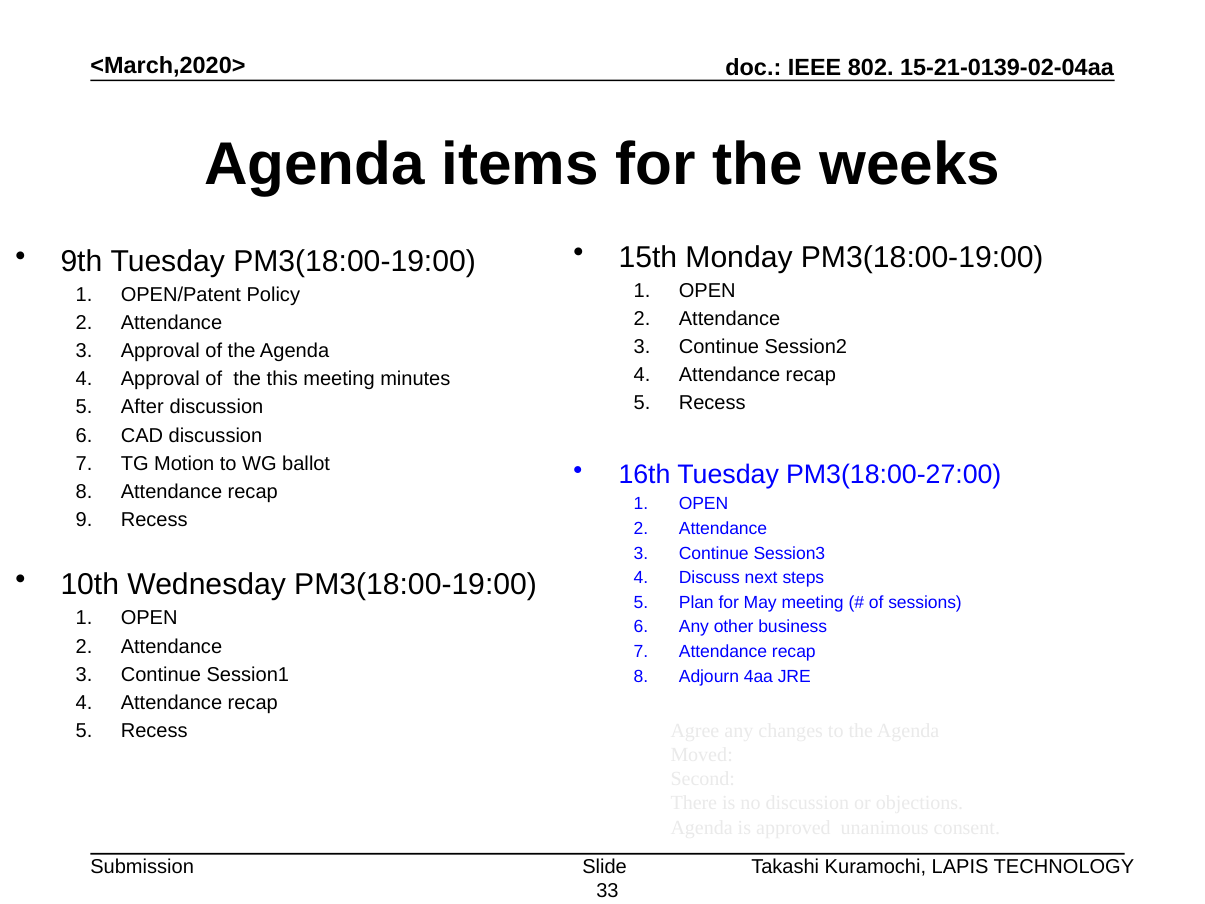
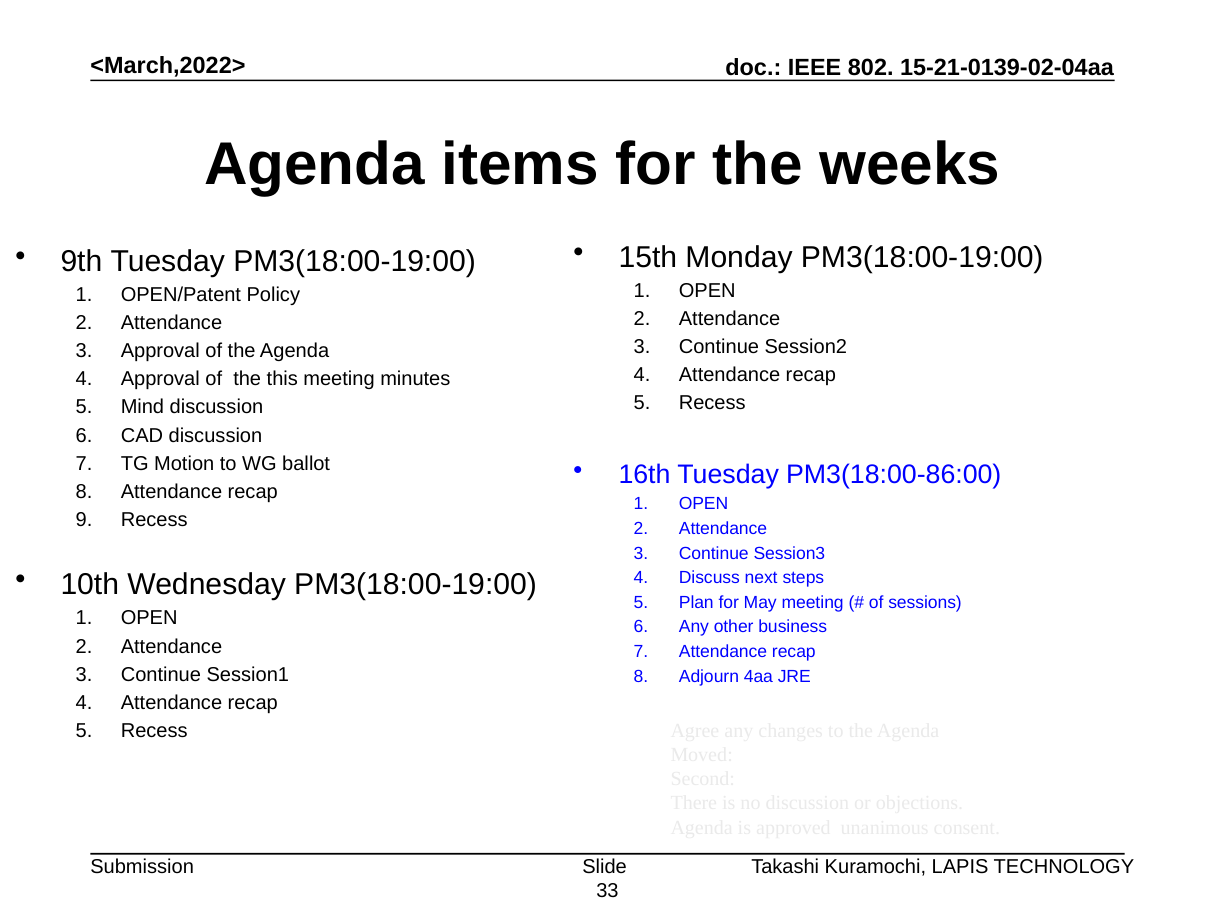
<March,2020>: <March,2020> -> <March,2022> (168, 66)
After: After -> Mind (142, 407)
PM3(18:00-27:00: PM3(18:00-27:00 -> PM3(18:00-86:00 (894, 475)
